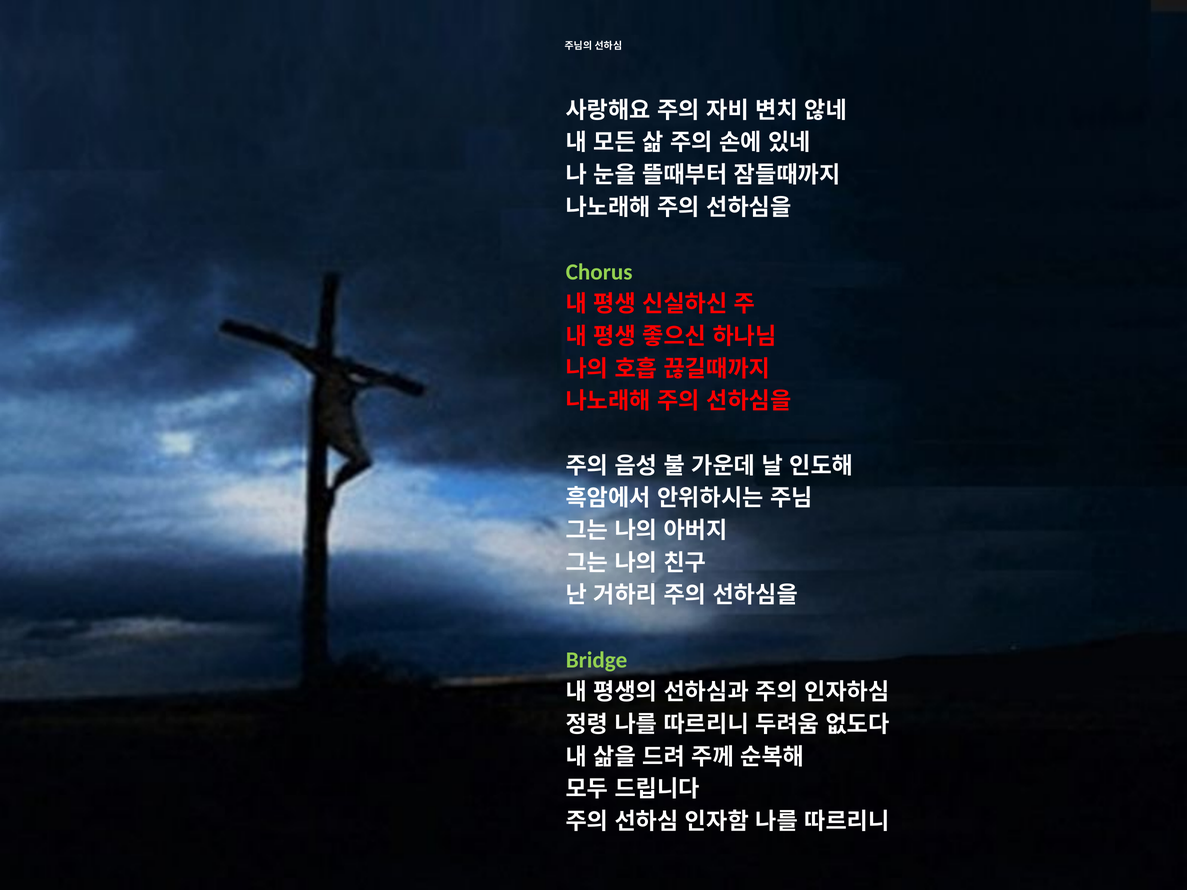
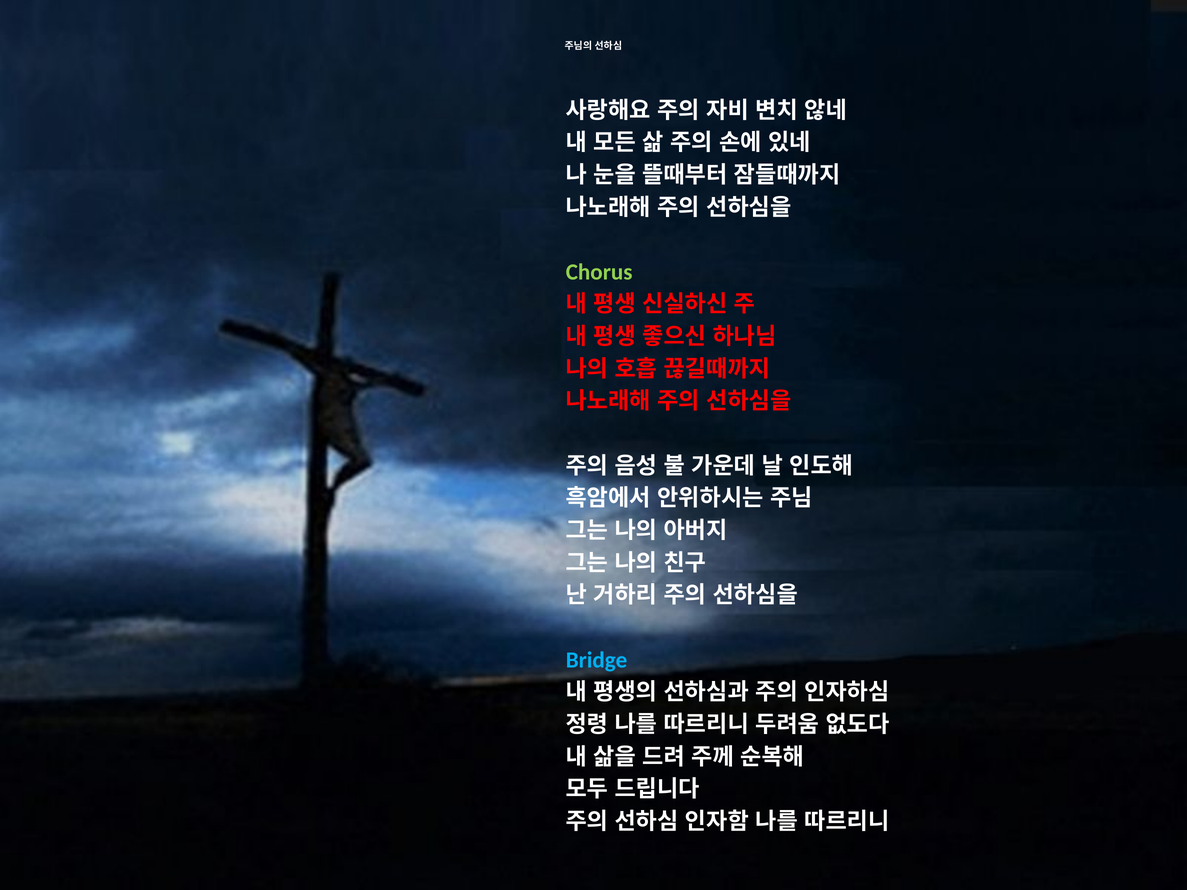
Bridge colour: light green -> light blue (597, 660)
